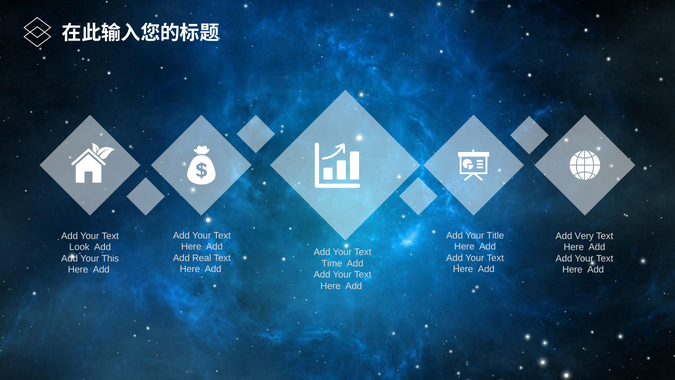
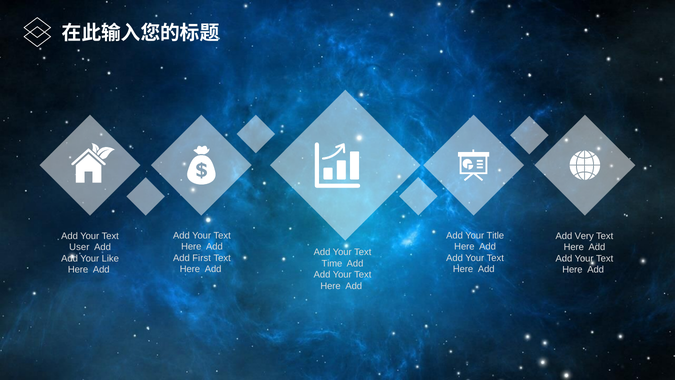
Look: Look -> User (79, 247)
Real: Real -> First (202, 258)
This: This -> Like (110, 258)
